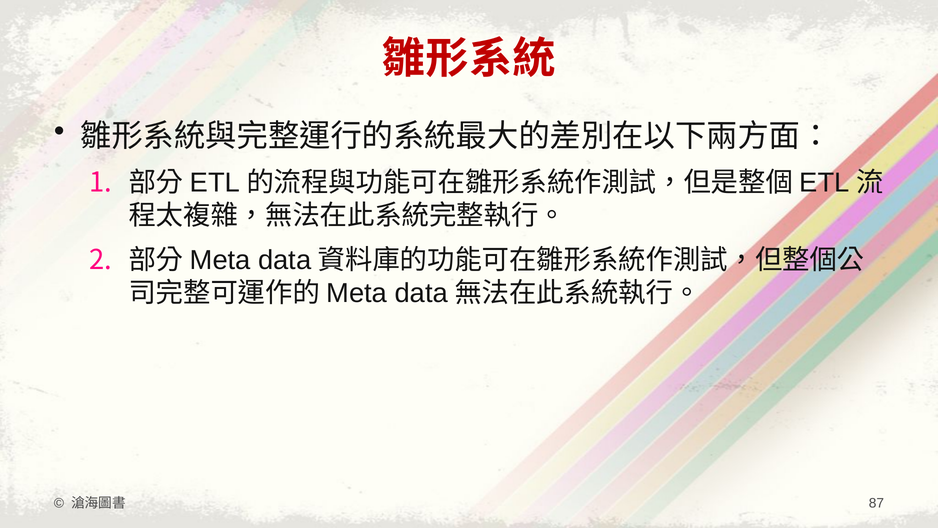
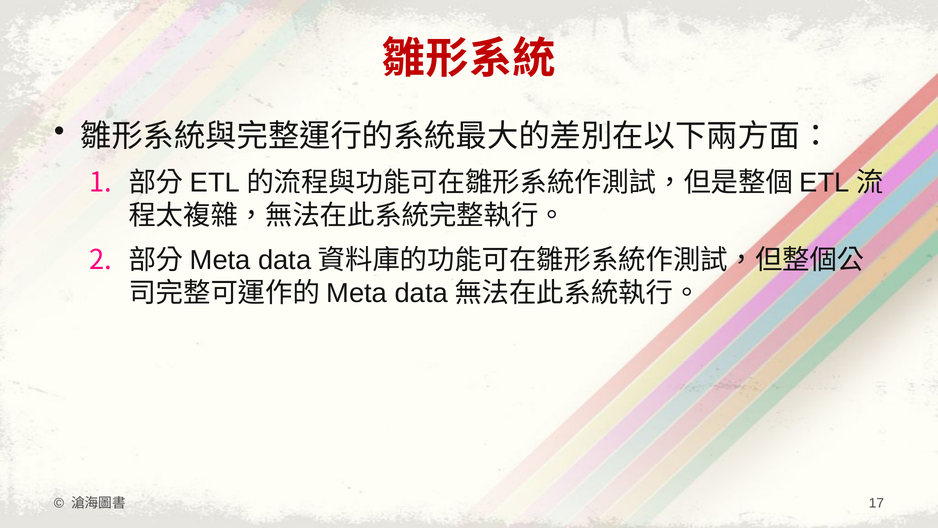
87: 87 -> 17 (876, 503)
